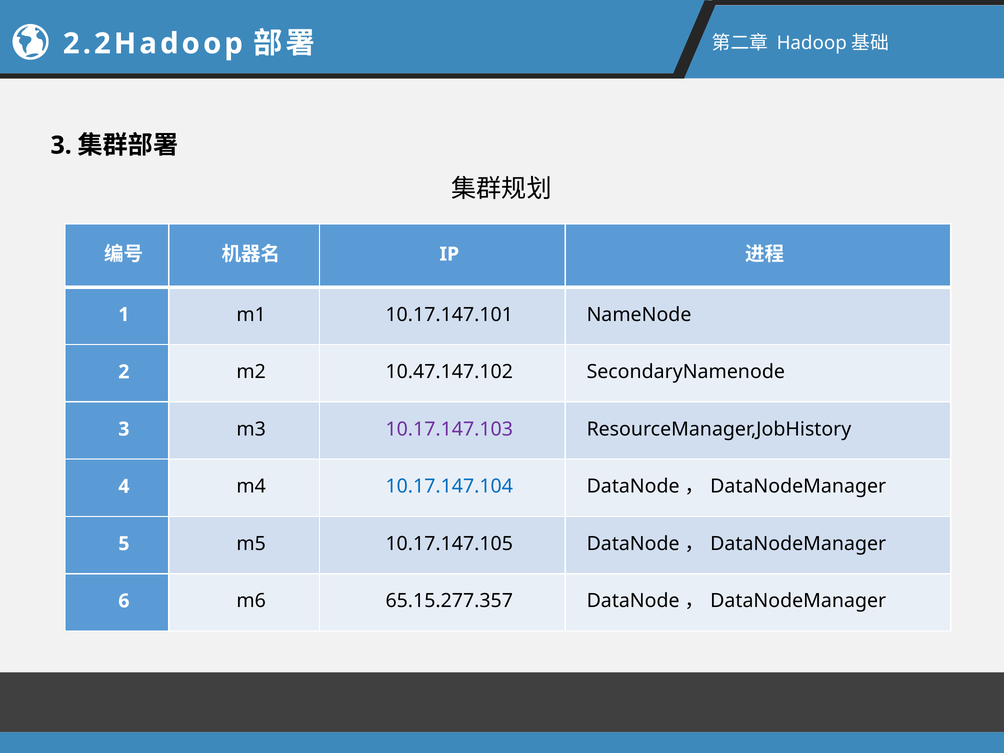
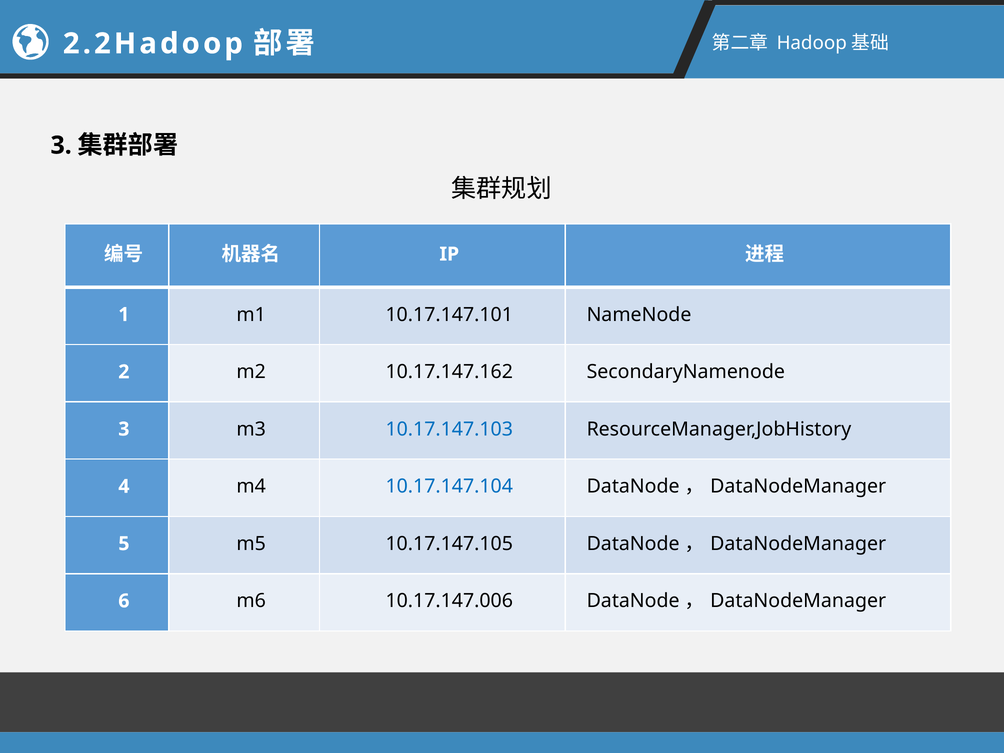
10.47.147.102: 10.47.147.102 -> 10.17.147.162 (449, 372)
10.17.147.103 colour: purple -> blue (449, 429)
65.15.277.357: 65.15.277.357 -> 10.17.147.006 (449, 601)
